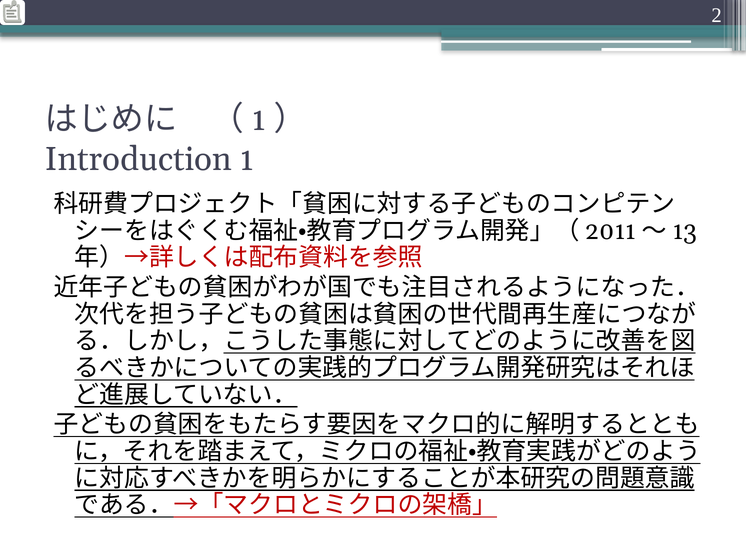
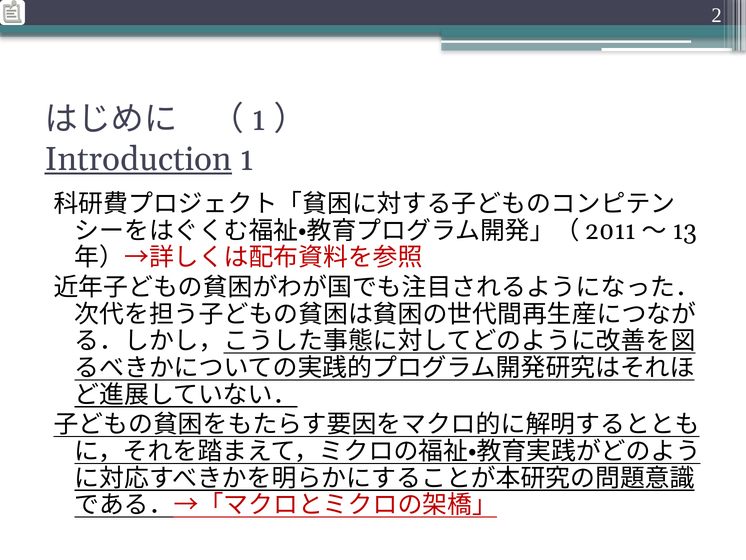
Introduction underline: none -> present (138, 159)
